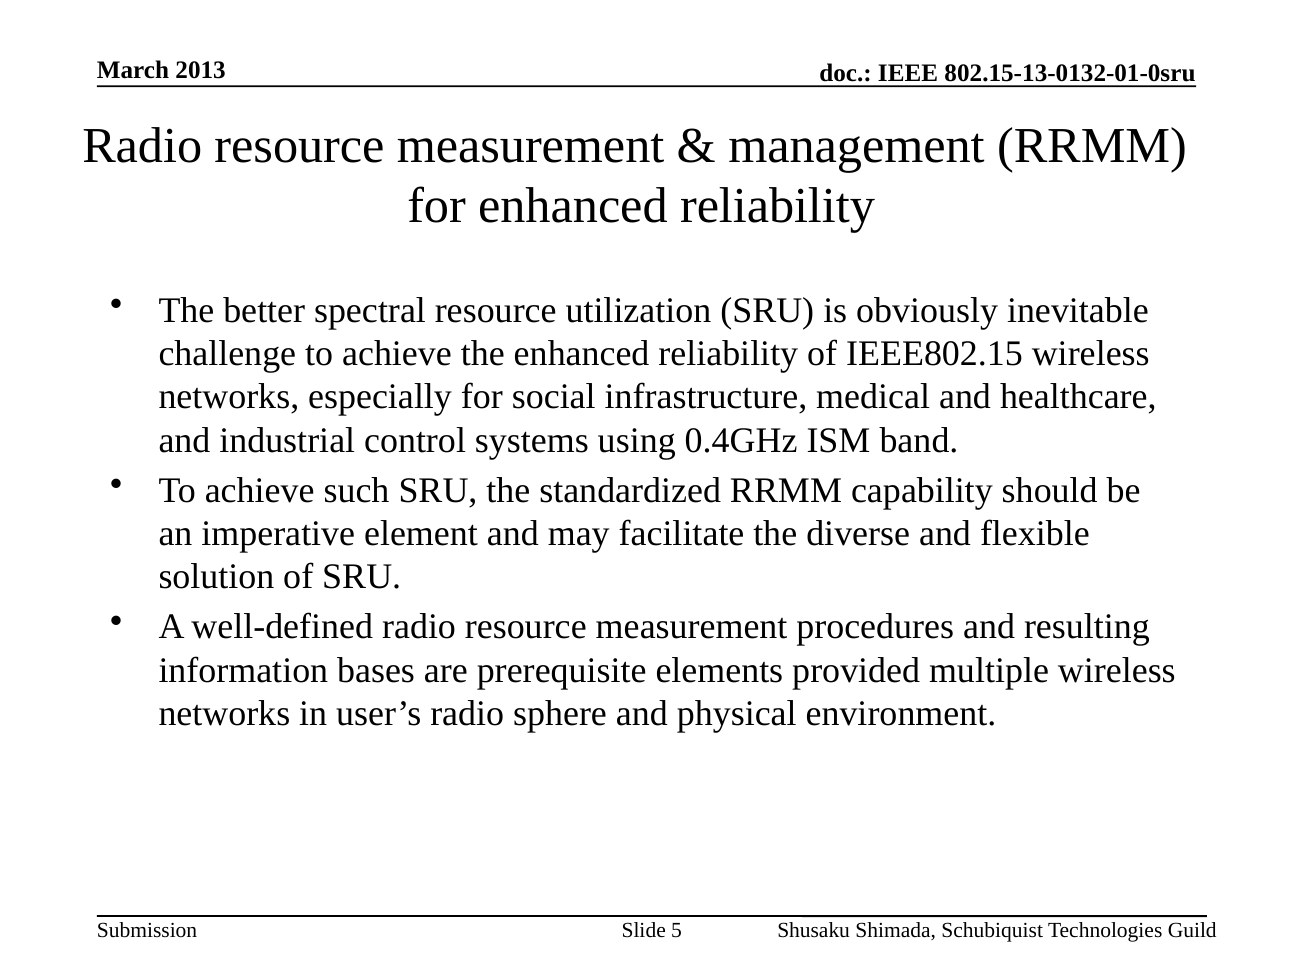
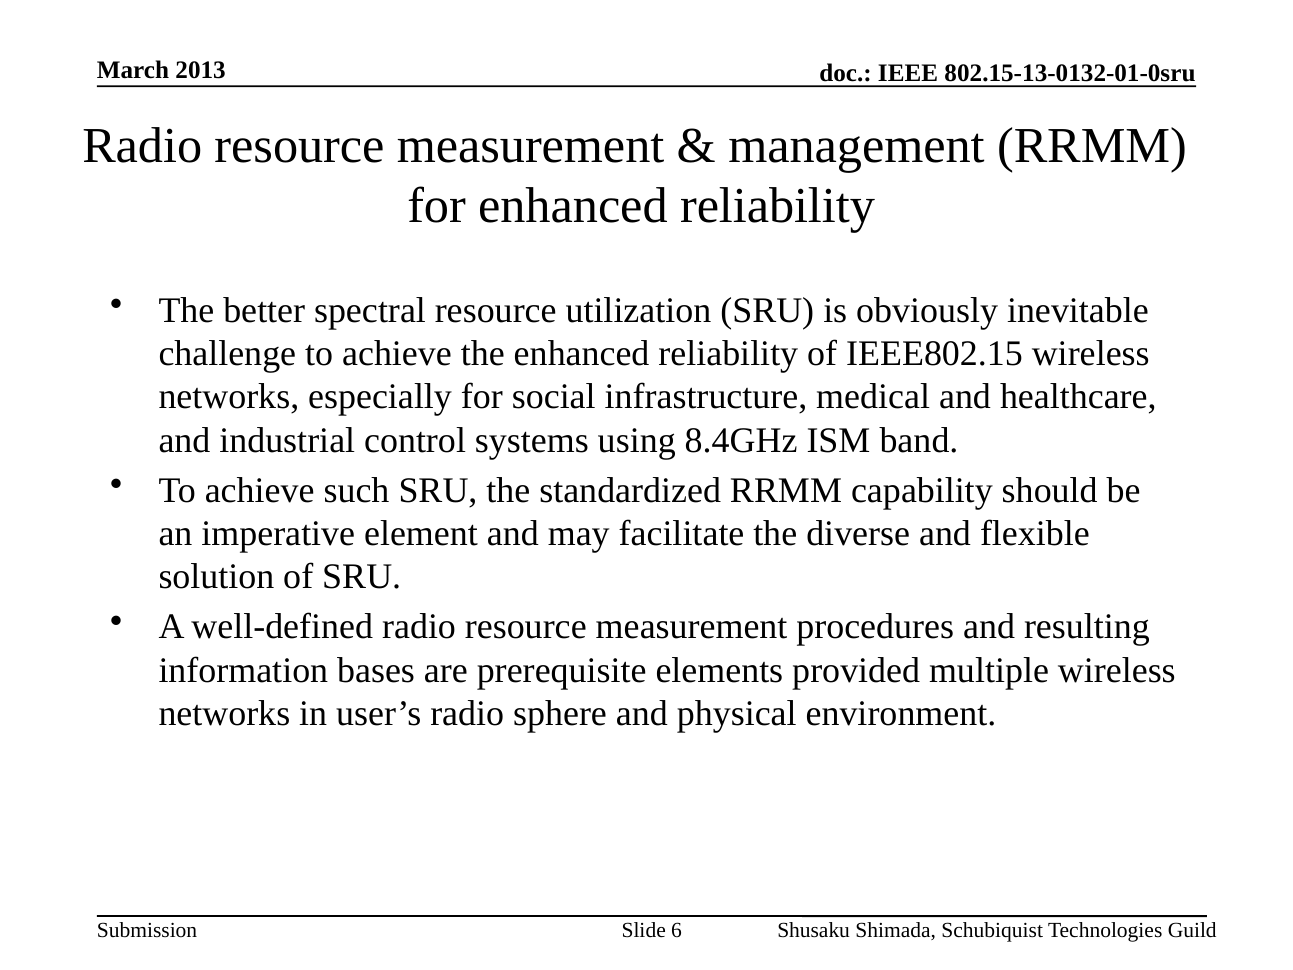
0.4GHz: 0.4GHz -> 8.4GHz (741, 440)
5: 5 -> 6 (677, 930)
